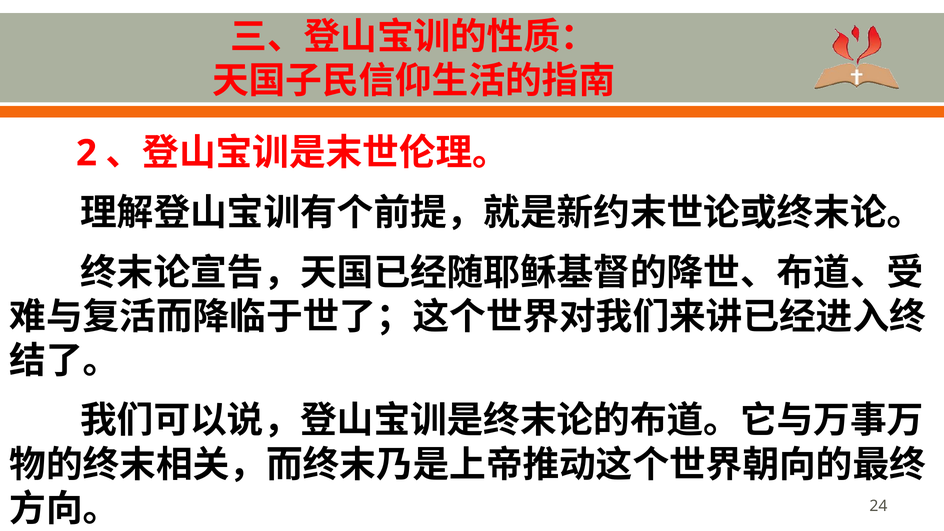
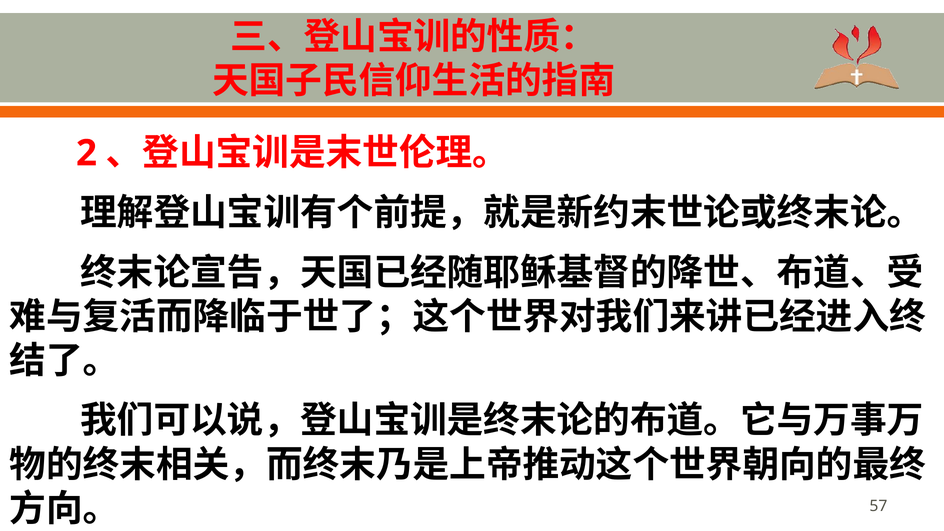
24: 24 -> 57 (878, 506)
